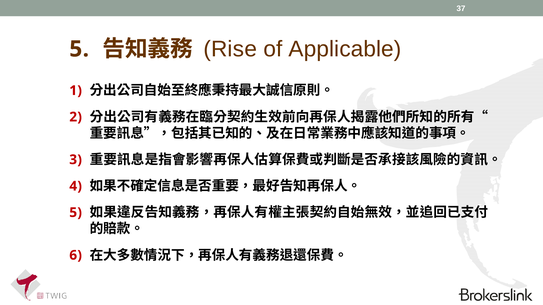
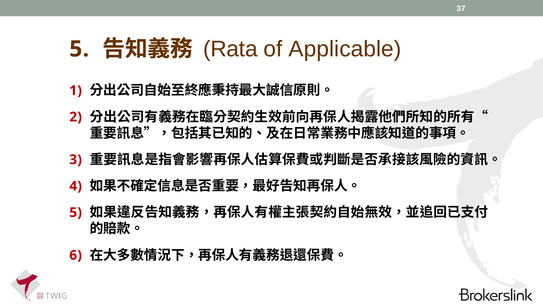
Rise: Rise -> Rata (230, 49)
